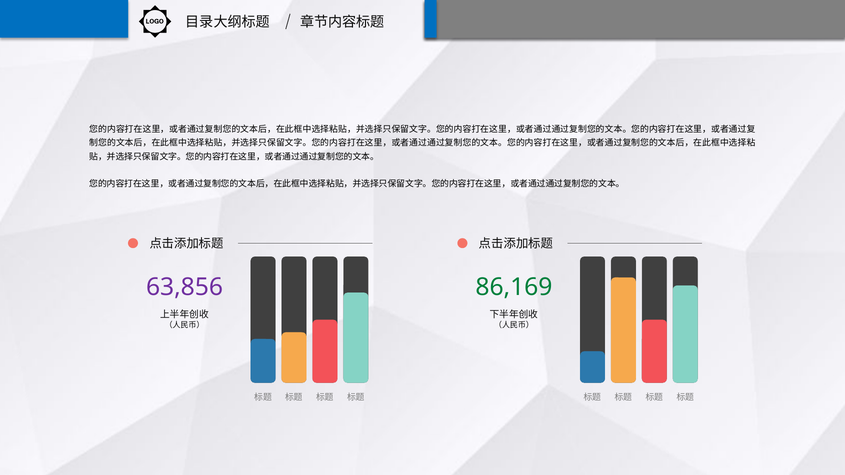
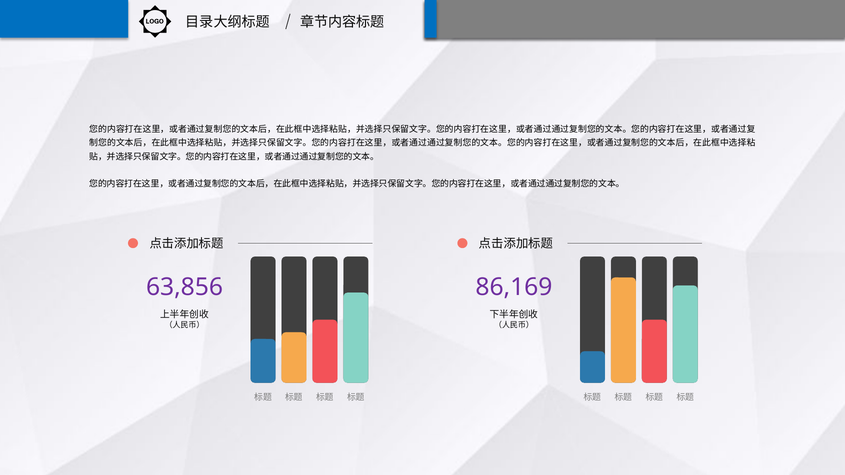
86,169 colour: green -> purple (514, 287)
